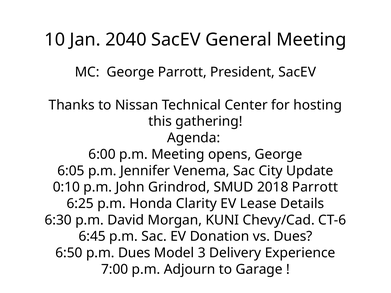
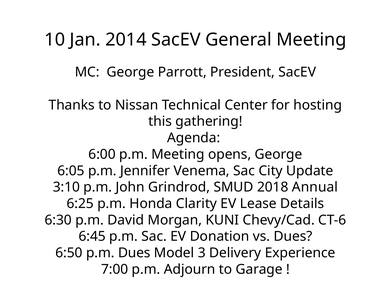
2040: 2040 -> 2014 (126, 40)
0:10: 0:10 -> 3:10 (66, 187)
2018 Parrott: Parrott -> Annual (315, 187)
